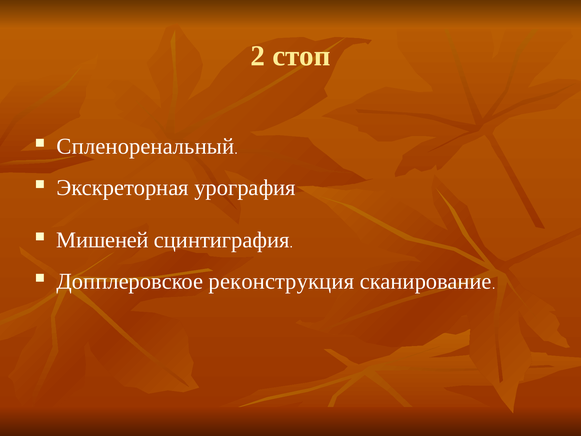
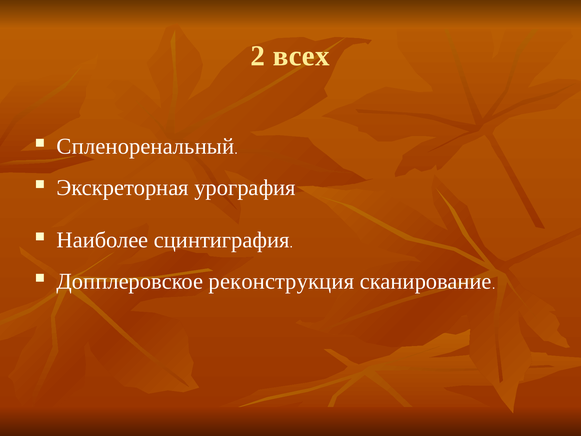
стоп: стоп -> всех (301, 56)
Мишеней: Мишеней -> Наиболее (102, 240)
